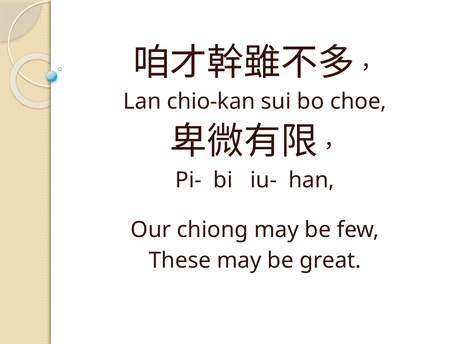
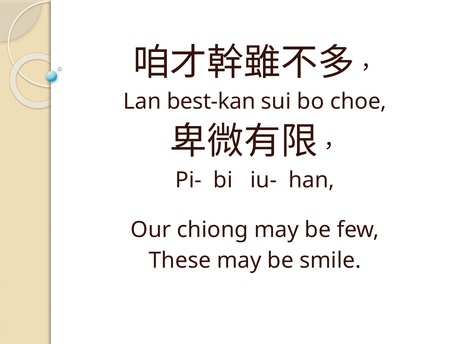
chio-kan: chio-kan -> best-kan (211, 101)
great: great -> smile (330, 261)
